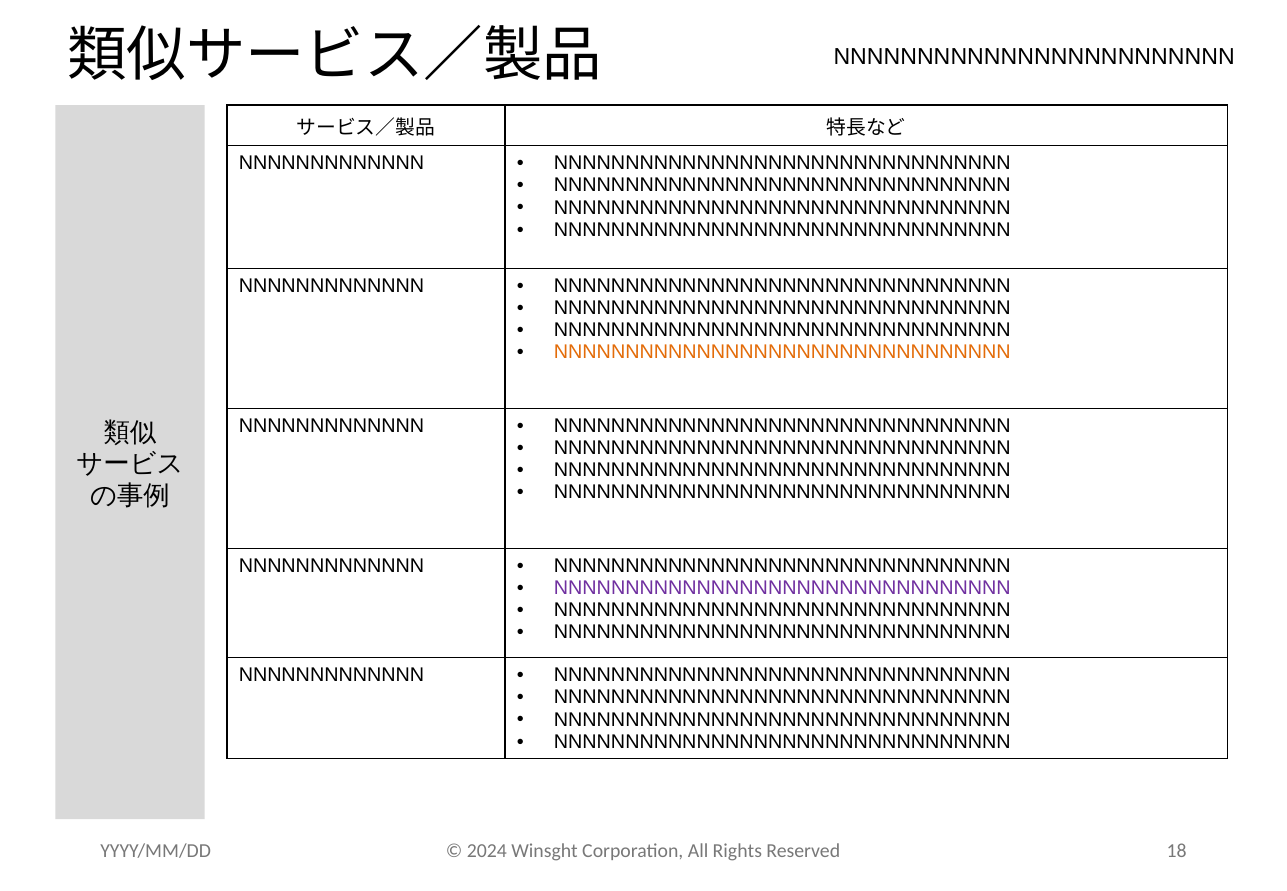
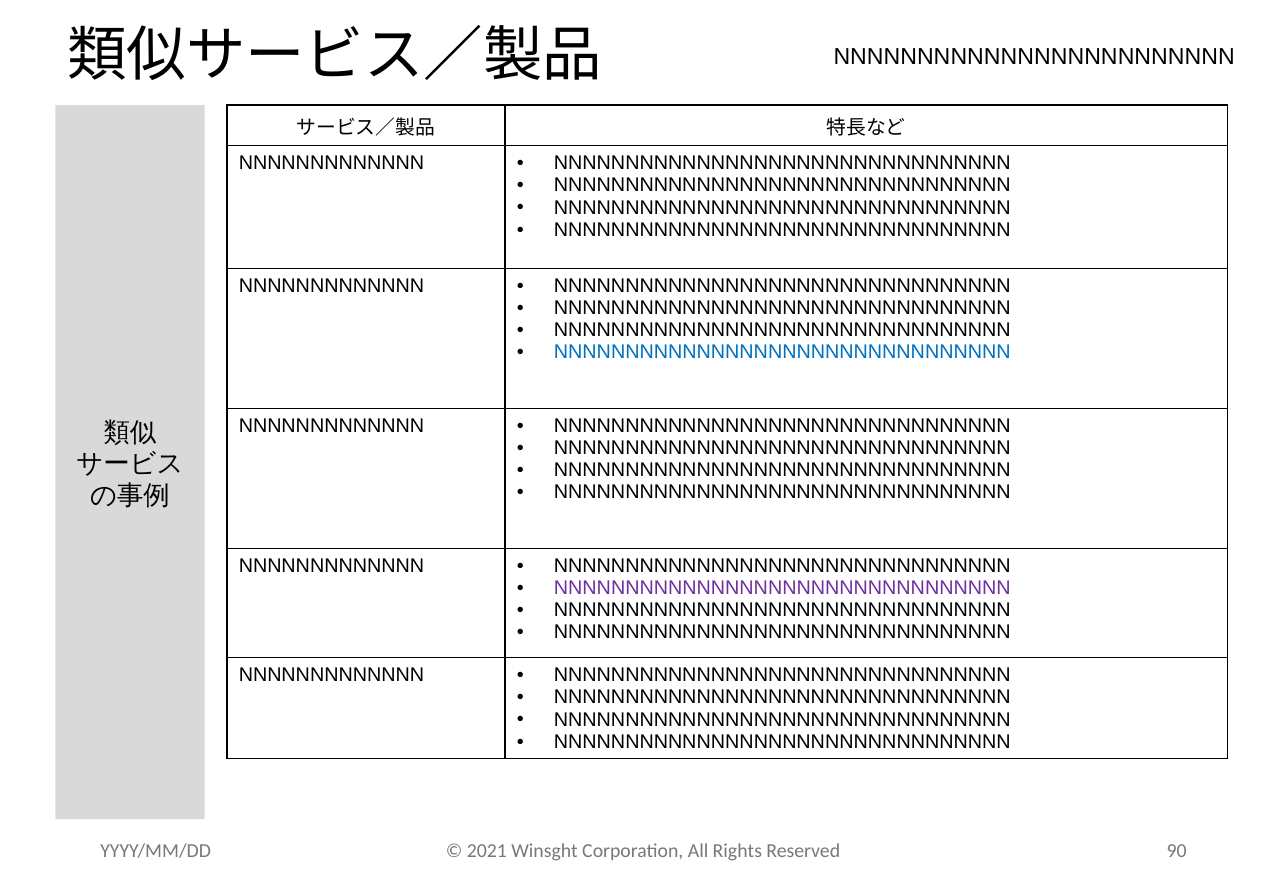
NNNNNNNNNNNNNNNNNNNNNNNNNNNNNNNN colour: orange -> blue (782, 352)
2024: 2024 -> 2021 (487, 851)
18: 18 -> 90 (1177, 851)
